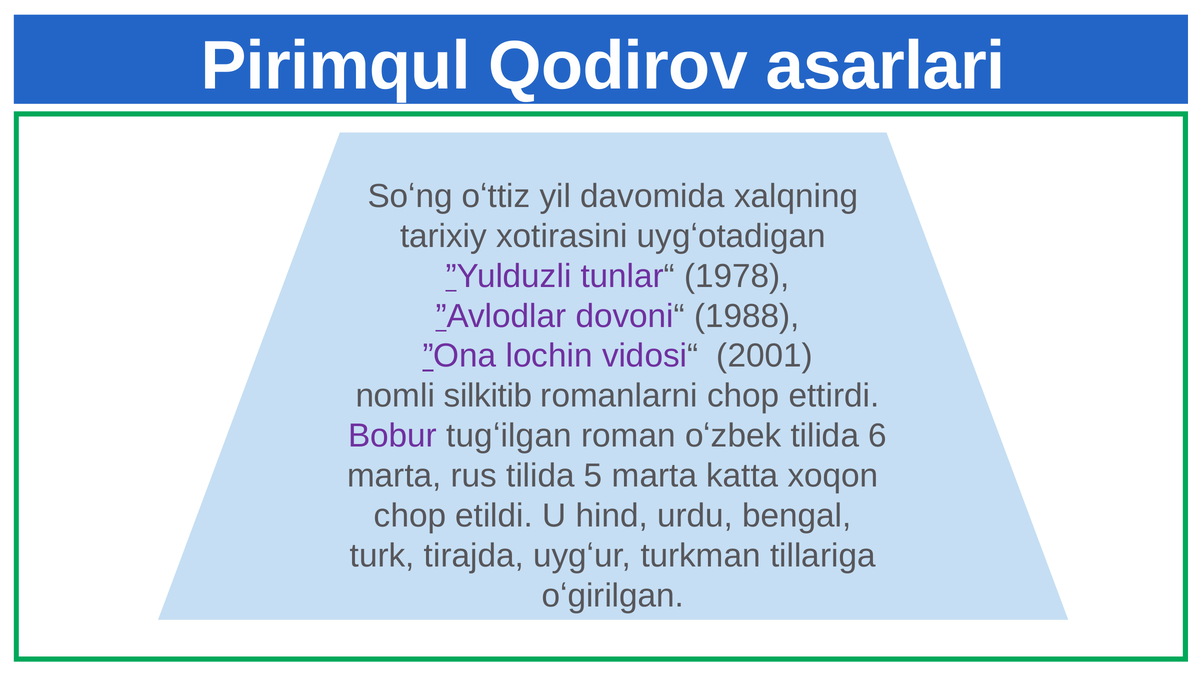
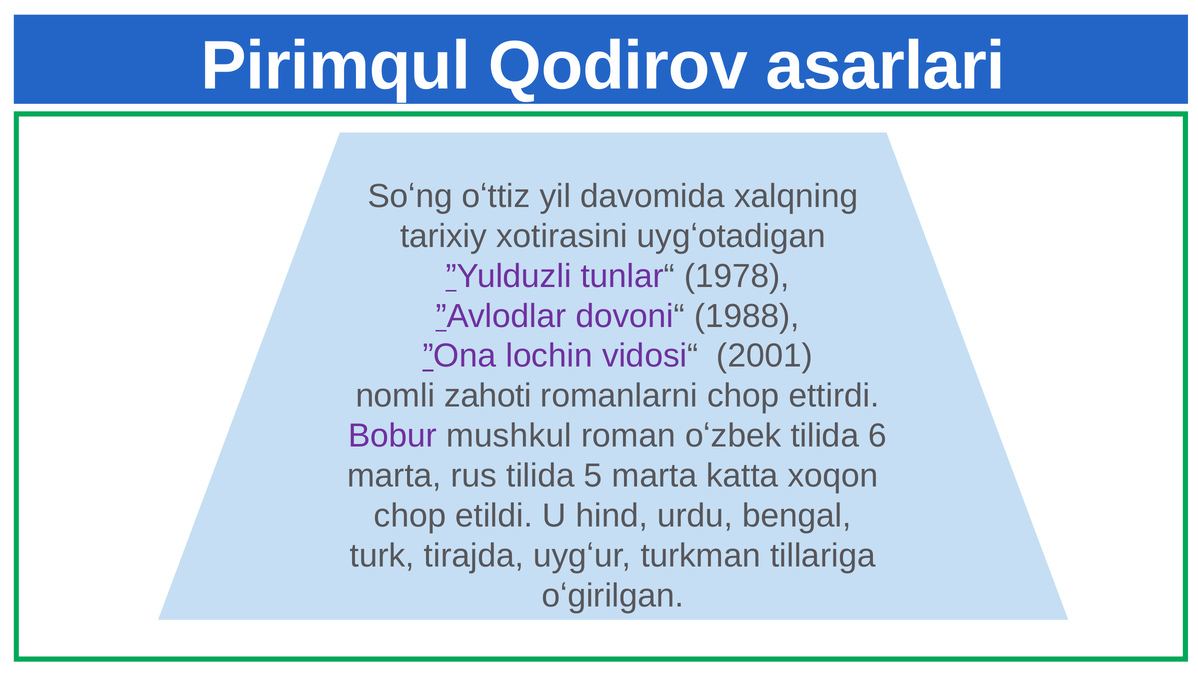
silkitib: silkitib -> zahoti (488, 396)
tugʻilgan: tugʻilgan -> mushkul (509, 436)
